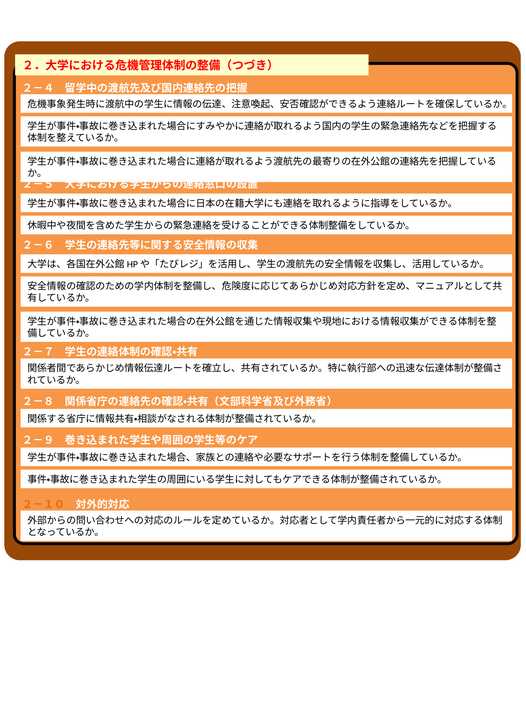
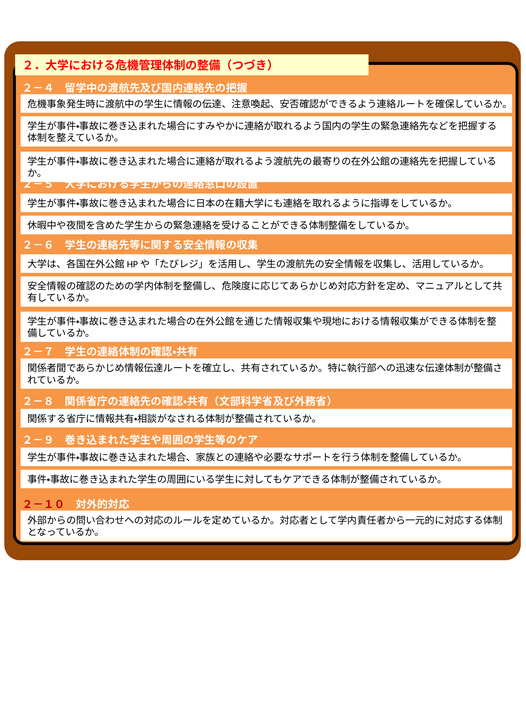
２－１０ colour: orange -> red (43, 505)
